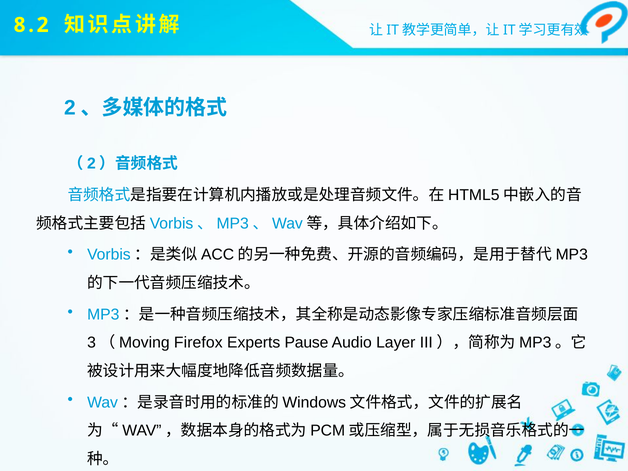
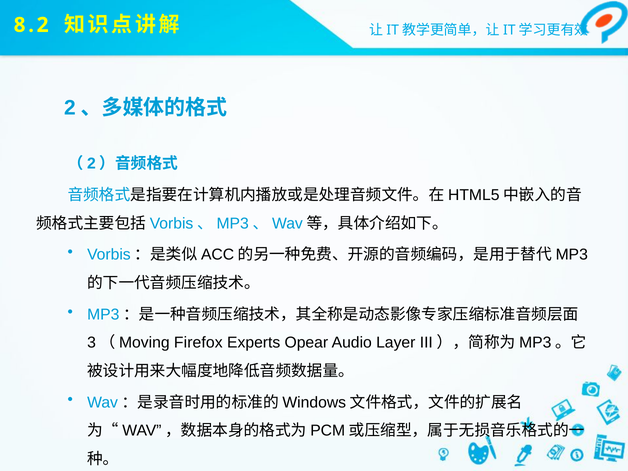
Pause: Pause -> Opear (306, 343)
